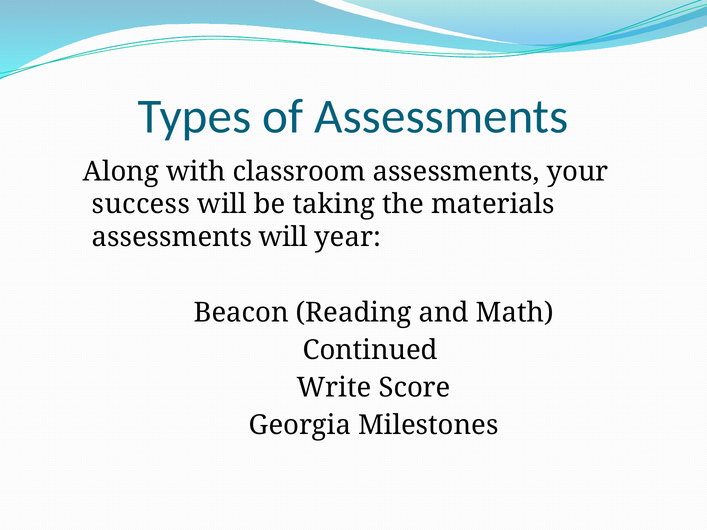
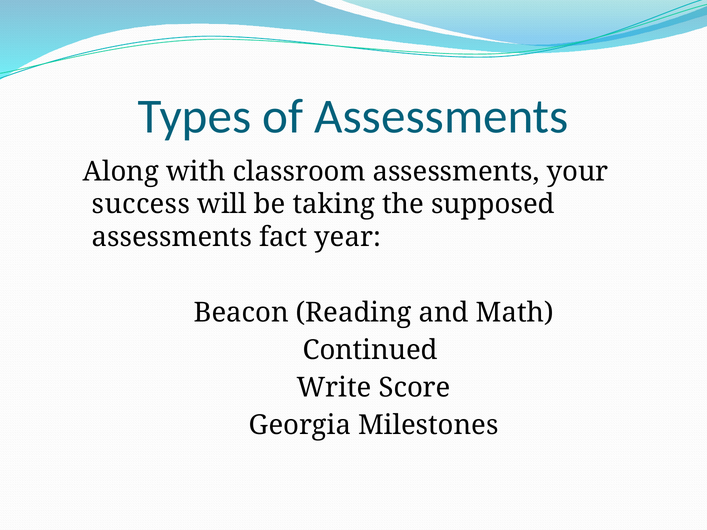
materials: materials -> supposed (493, 204)
assessments will: will -> fact (283, 237)
